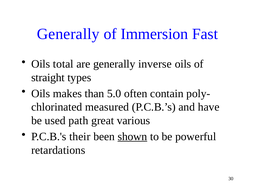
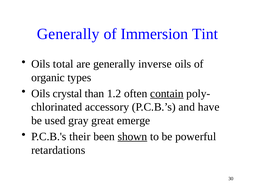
Fast: Fast -> Tint (205, 34)
straight: straight -> organic (48, 78)
makes: makes -> crystal (67, 94)
5.0: 5.0 -> 1.2 (114, 94)
contain underline: none -> present (167, 94)
measured: measured -> accessory (107, 107)
path: path -> gray (78, 121)
various: various -> emerge (133, 121)
